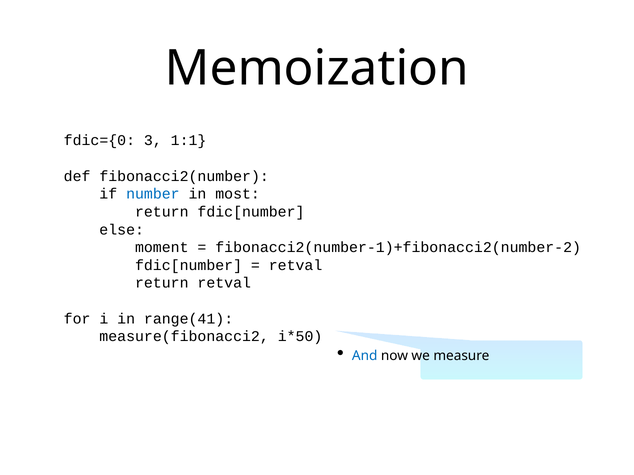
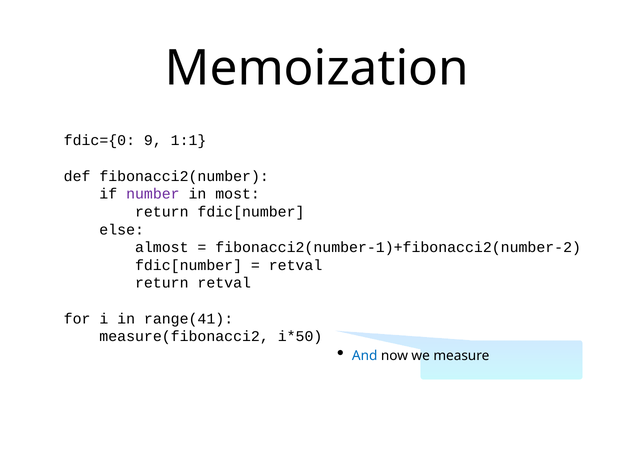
3: 3 -> 9 (153, 141)
number colour: blue -> purple (153, 194)
moment: moment -> almost (162, 248)
